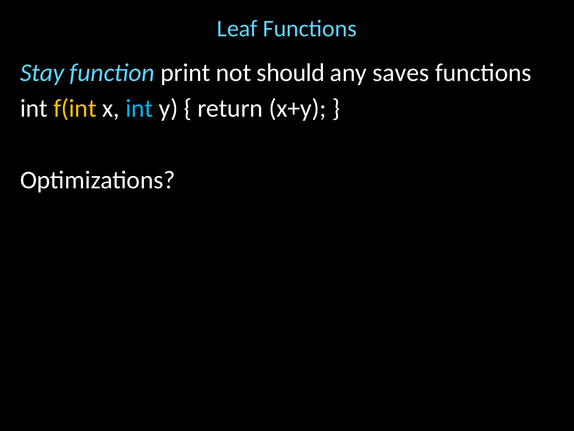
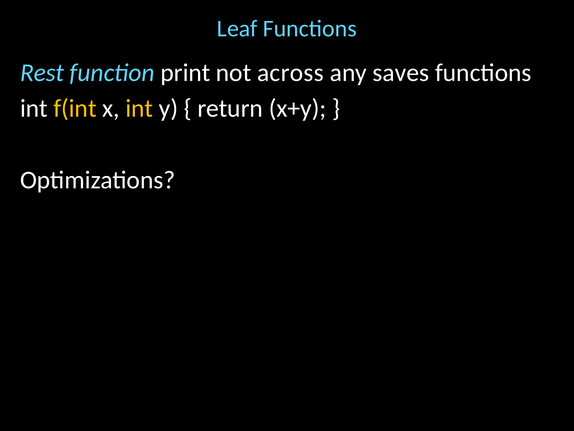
Stay: Stay -> Rest (42, 73)
should: should -> across (290, 73)
int colour: light blue -> yellow (139, 108)
